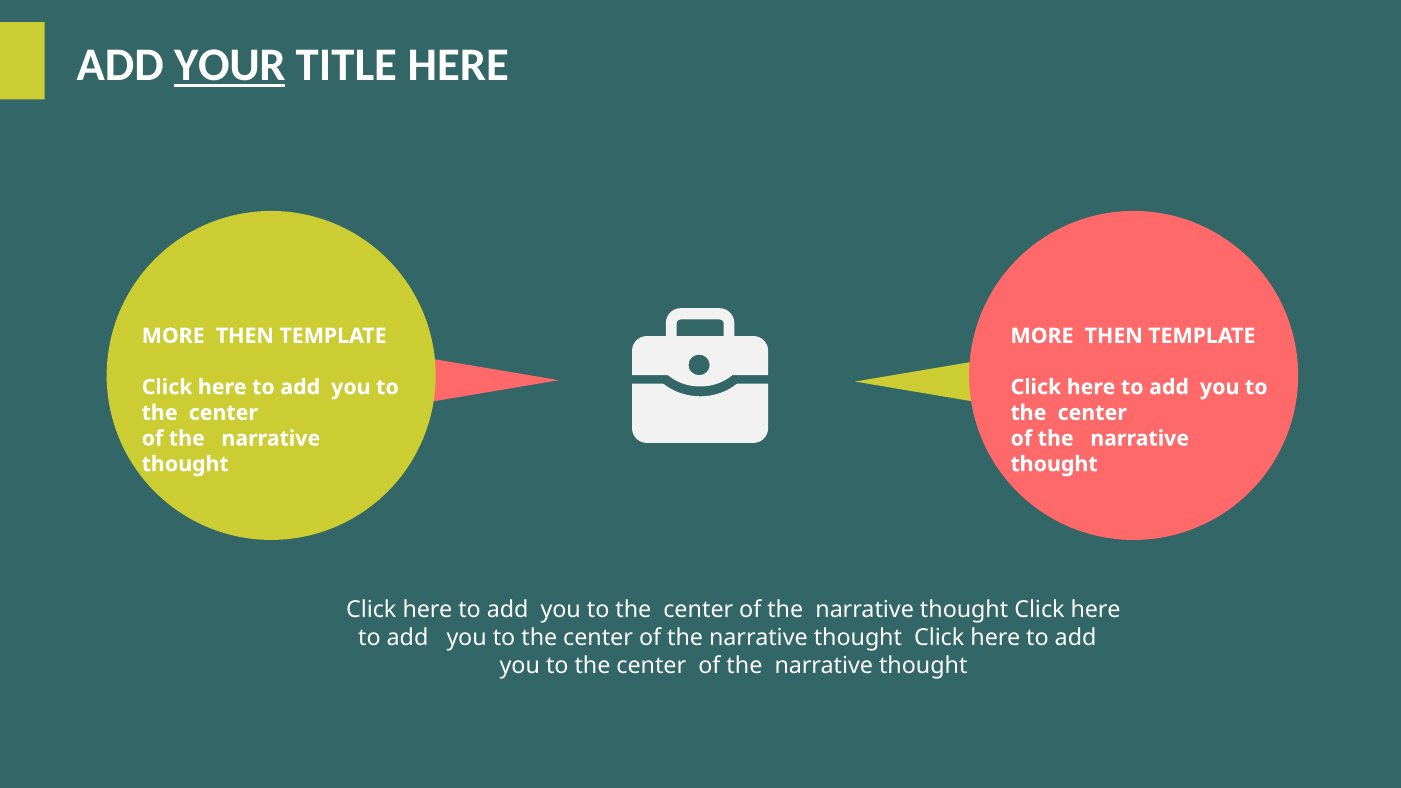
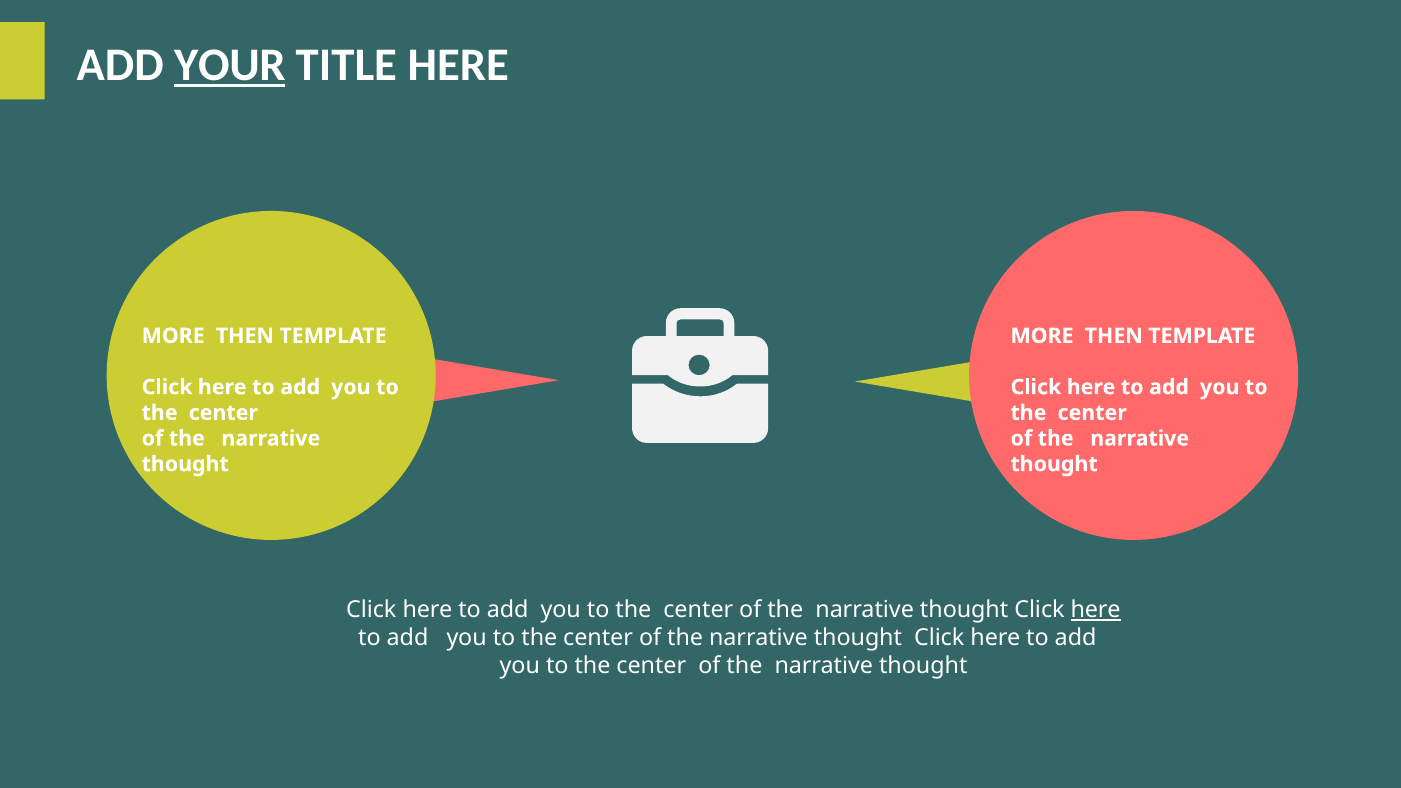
here underline: none -> present (1096, 610)
